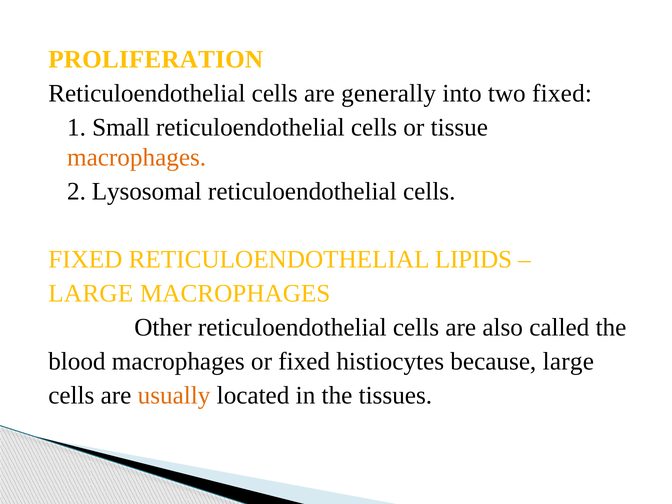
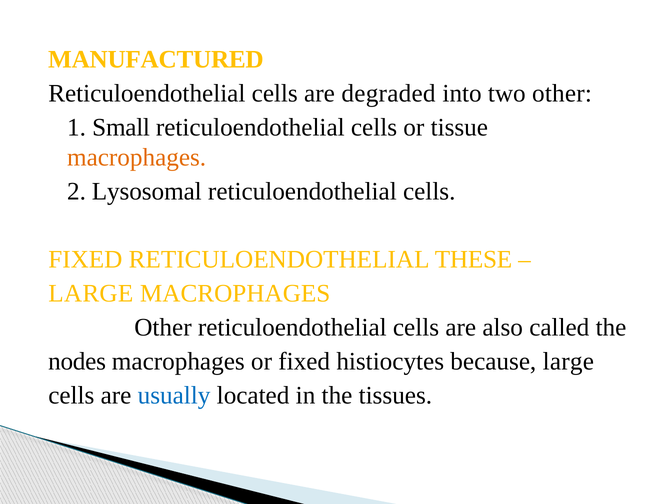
PROLIFERATION: PROLIFERATION -> MANUFACTURED (156, 59)
generally: generally -> degraded (389, 93)
two fixed: fixed -> other (562, 93)
LIPIDS: LIPIDS -> THESE (473, 260)
blood: blood -> nodes (77, 362)
usually colour: orange -> blue (174, 396)
